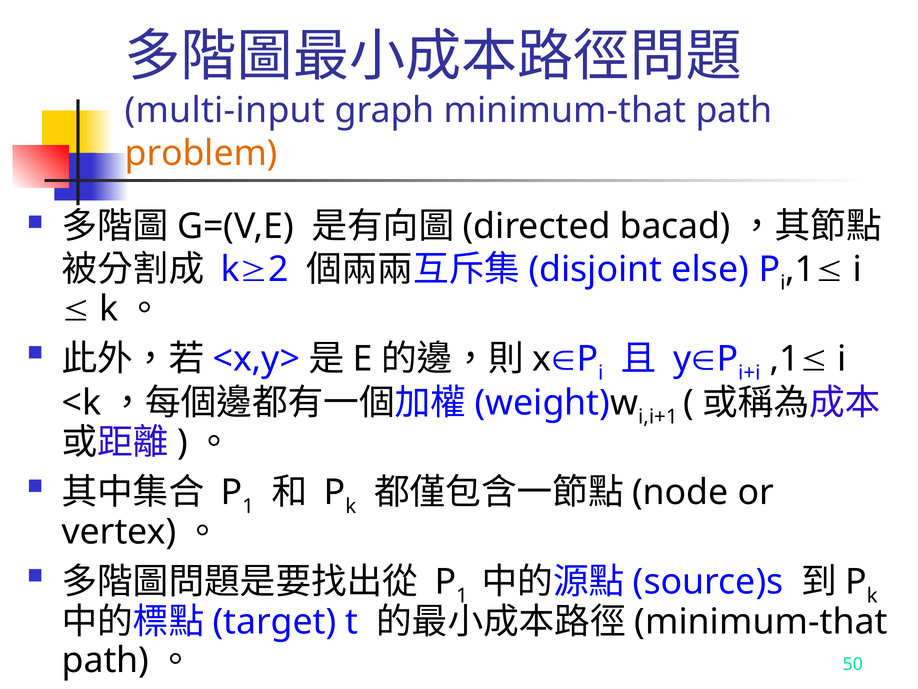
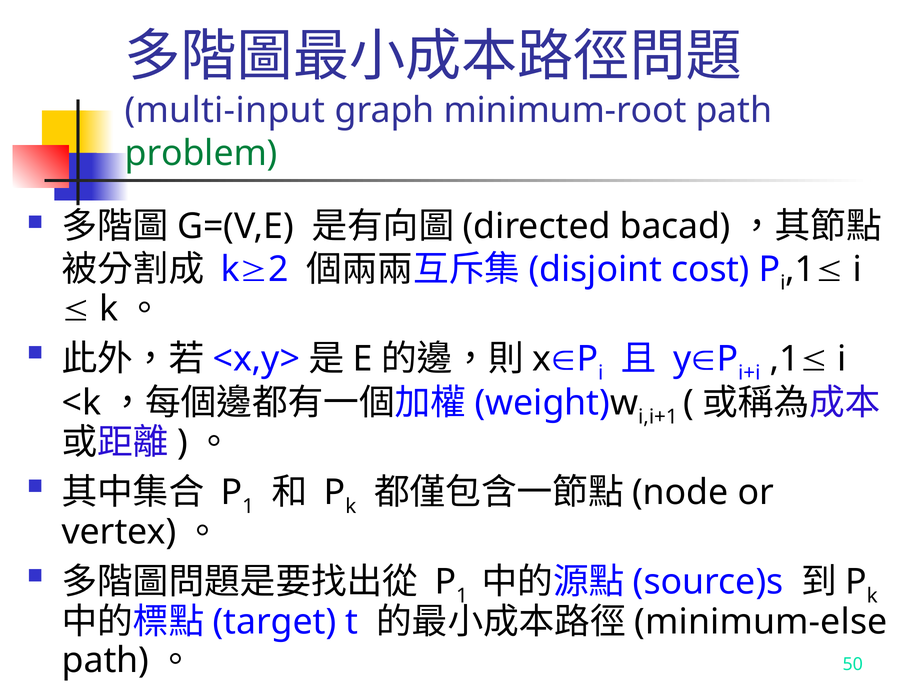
graph minimum-that: minimum-that -> minimum-root (565, 110)
problem colour: orange -> green (201, 153)
else: else -> cost (711, 269)
minimum-that: minimum-that -> minimum-else (761, 621)
